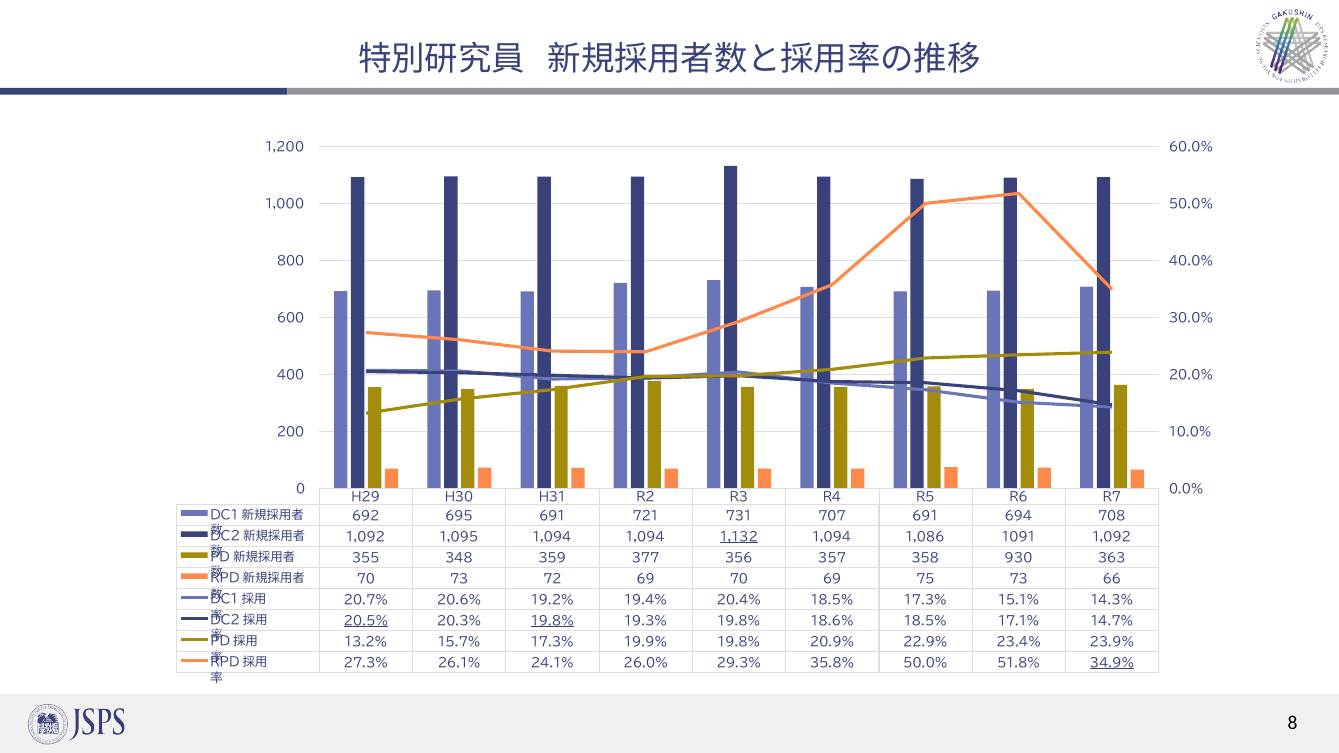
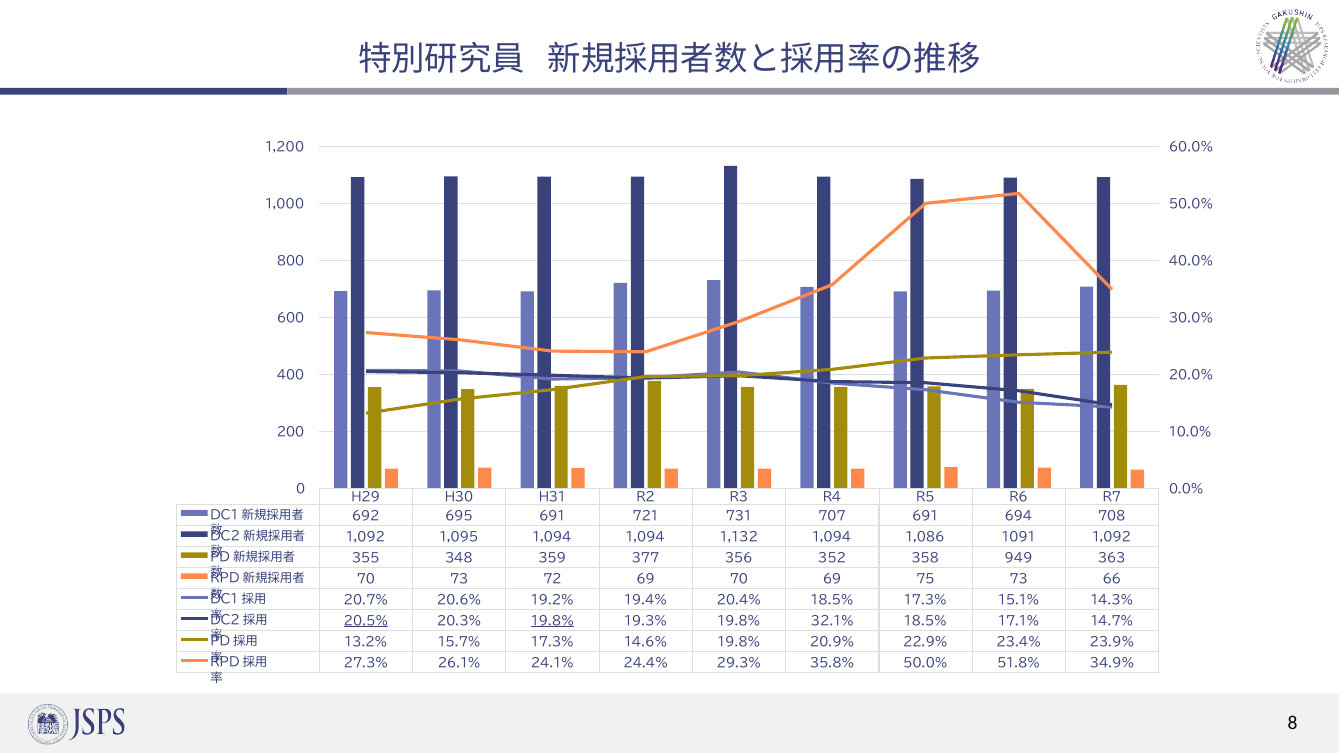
1,132 underline: present -> none (739, 537)
357: 357 -> 352 (832, 558)
930: 930 -> 949 (1019, 558)
18.6%: 18.6% -> 32.1% (832, 621)
19.9%: 19.9% -> 14.6% (646, 642)
26.0%: 26.0% -> 24.4% (646, 663)
34.9% underline: present -> none (1112, 663)
